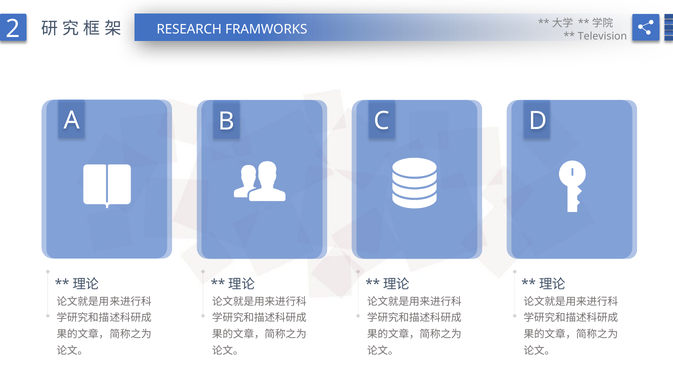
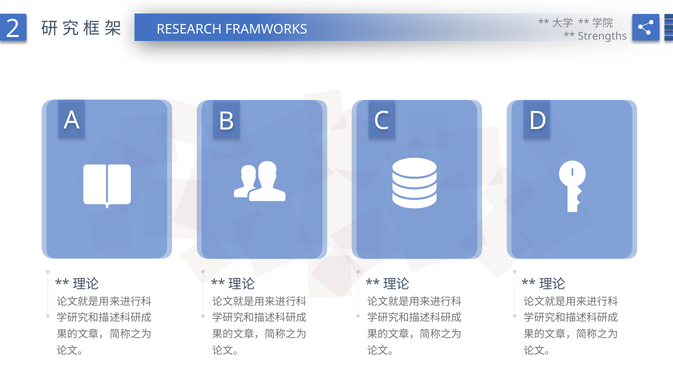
Television: Television -> Strengths (602, 36)
